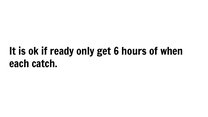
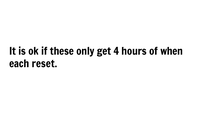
ready: ready -> these (62, 51)
6: 6 -> 4 (116, 51)
catch: catch -> reset (44, 64)
